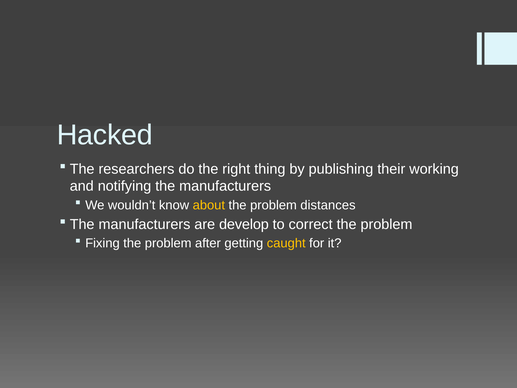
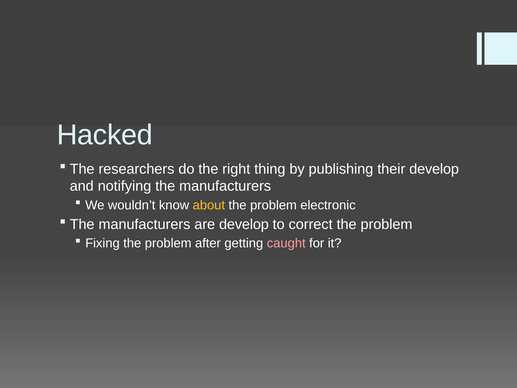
their working: working -> develop (434, 169)
distances: distances -> electronic (328, 205)
caught colour: yellow -> pink (286, 243)
